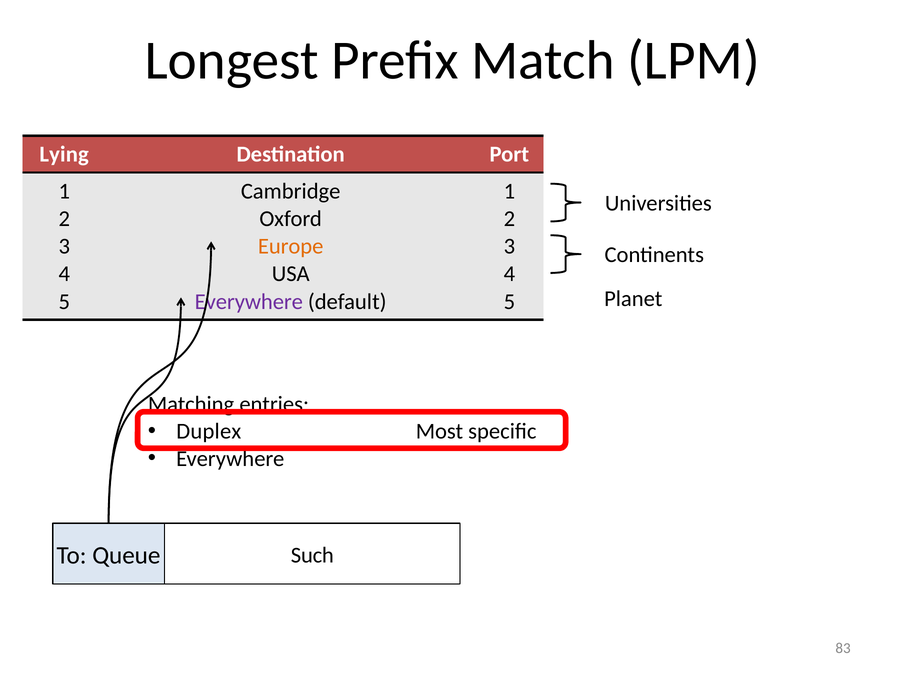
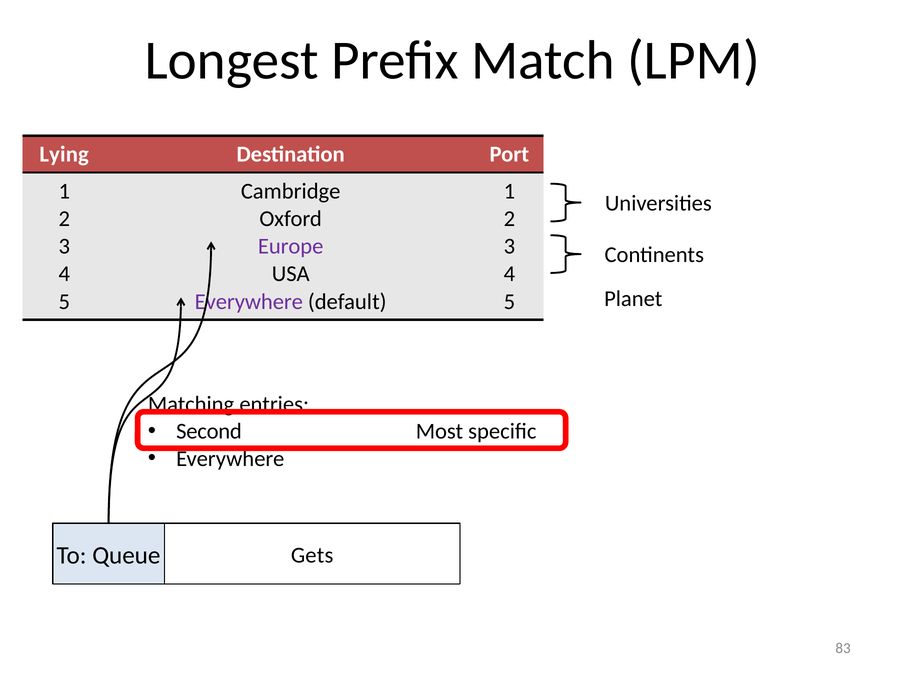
Europe colour: orange -> purple (291, 246)
Duplex: Duplex -> Second (209, 431)
Such: Such -> Gets (312, 555)
